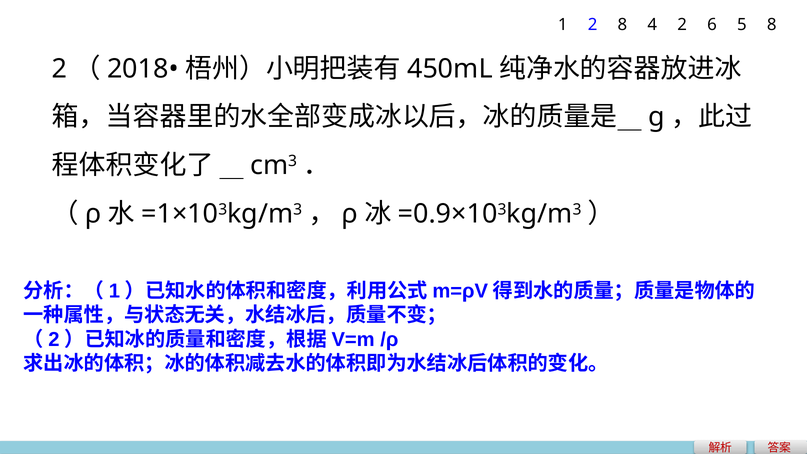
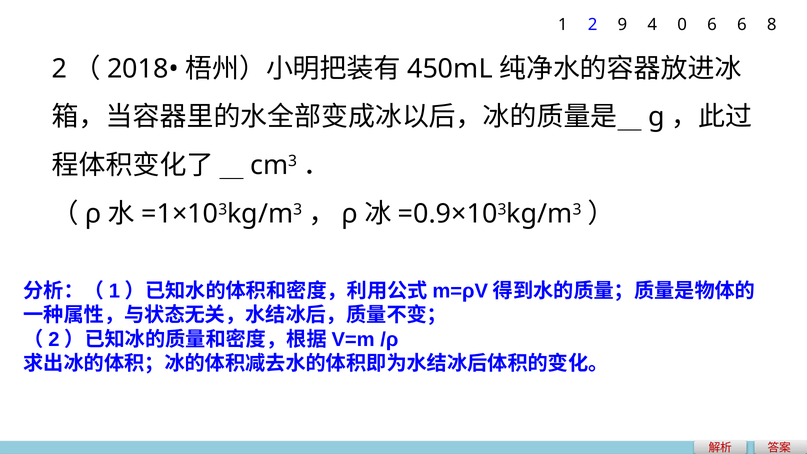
2 8: 8 -> 9 (622, 24)
4 2: 2 -> 0 (682, 24)
6 5: 5 -> 6 (742, 24)
